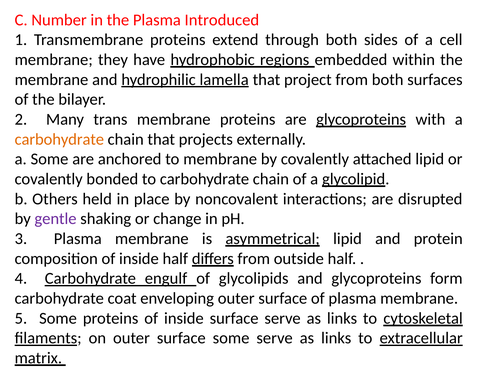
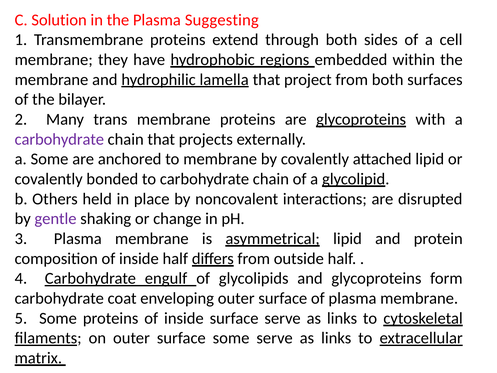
Number: Number -> Solution (59, 20)
Introduced: Introduced -> Suggesting (222, 20)
carbohydrate colour: orange -> purple (59, 139)
